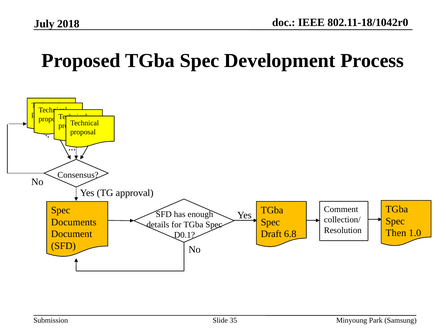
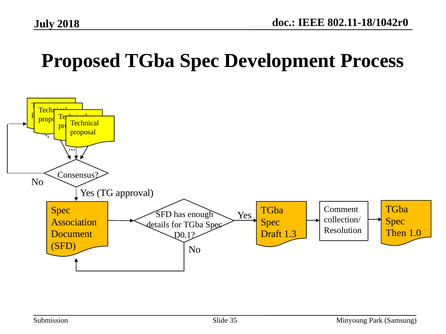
Documents: Documents -> Association (74, 223)
6.8: 6.8 -> 1.3 (290, 234)
